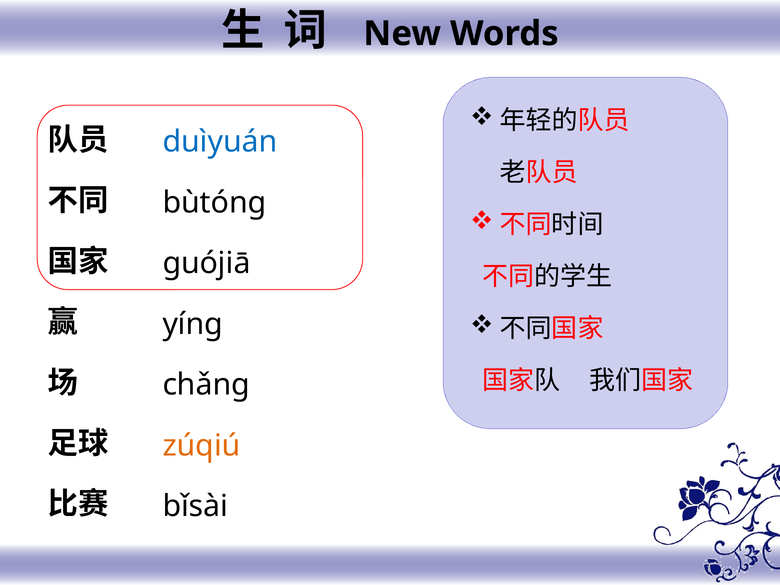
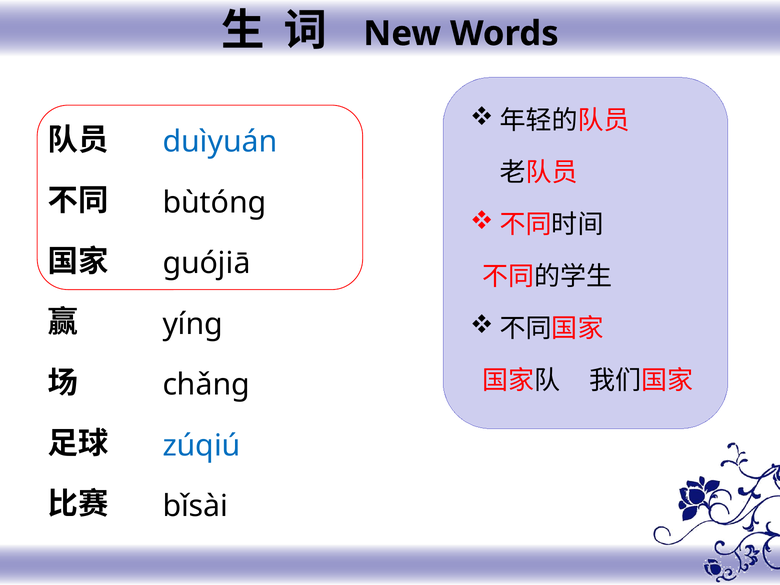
zúqiú colour: orange -> blue (202, 446)
